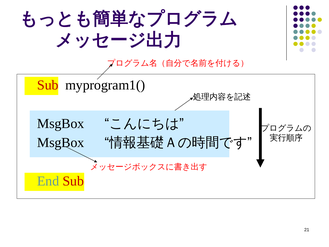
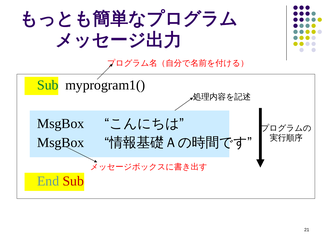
Sub colour: red -> green (48, 85)
